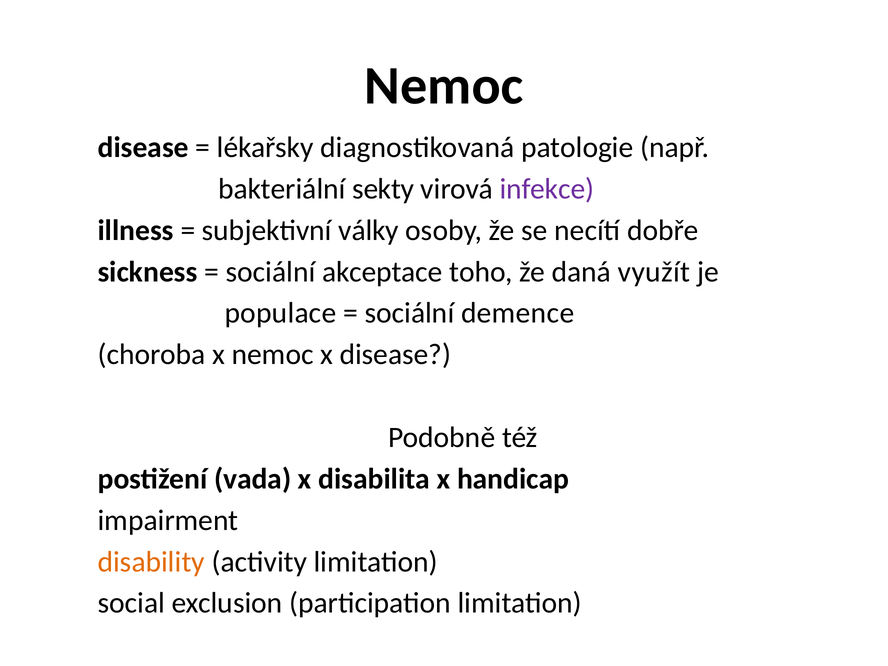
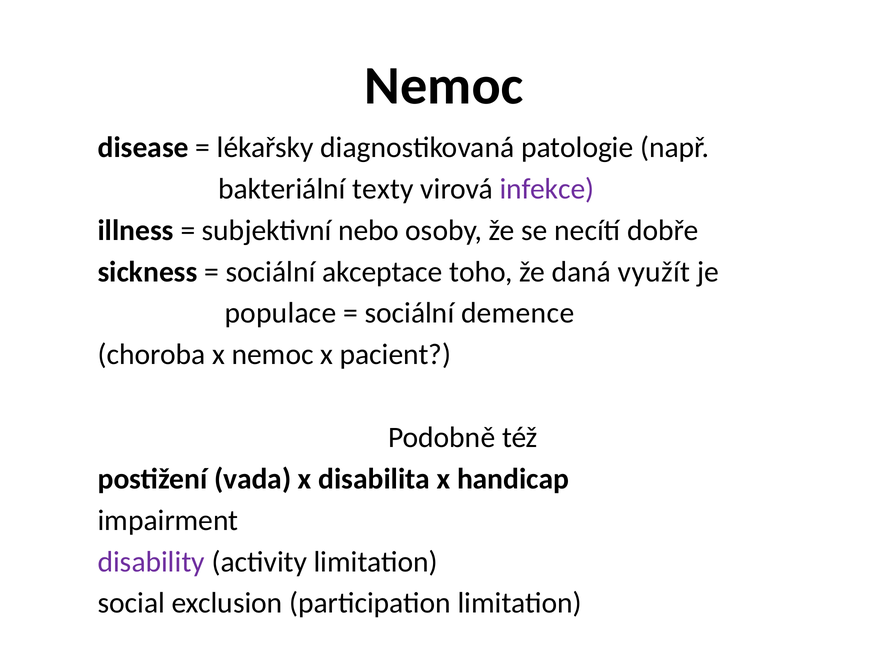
sekty: sekty -> texty (383, 189)
války: války -> nebo (369, 230)
x disease: disease -> pacient (395, 355)
disability colour: orange -> purple (151, 562)
